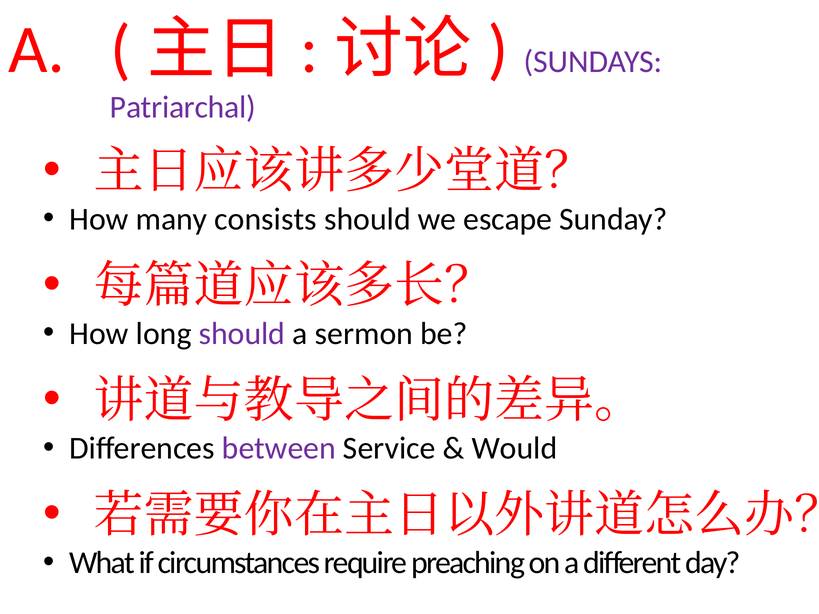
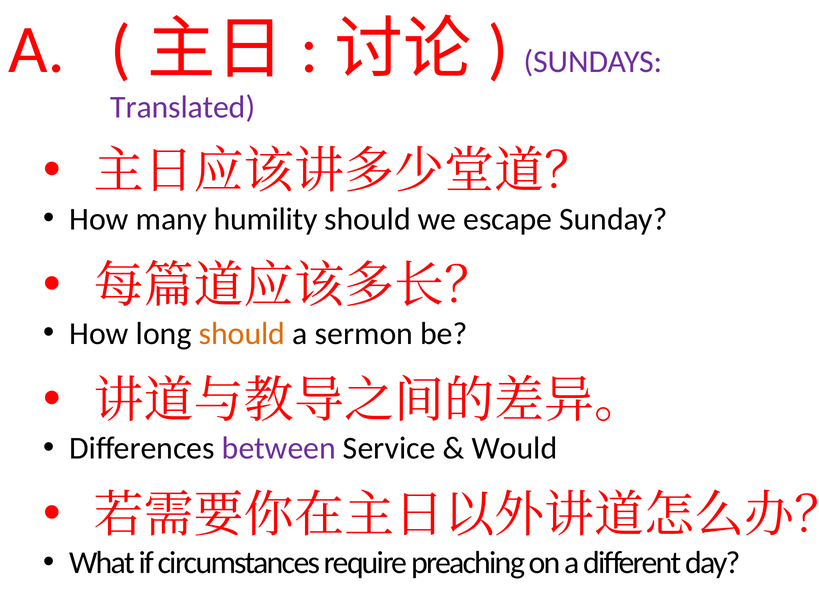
Patriarchal: Patriarchal -> Translated (183, 107)
consists: consists -> humility (266, 219)
should colour: purple -> orange (242, 334)
